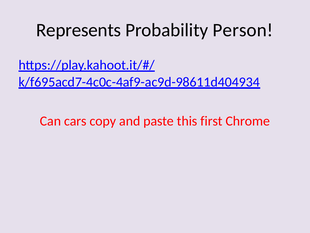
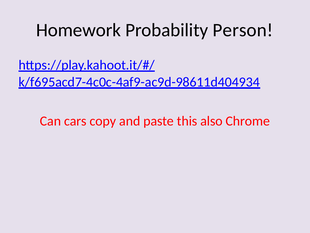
Represents: Represents -> Homework (79, 30)
first: first -> also (212, 121)
